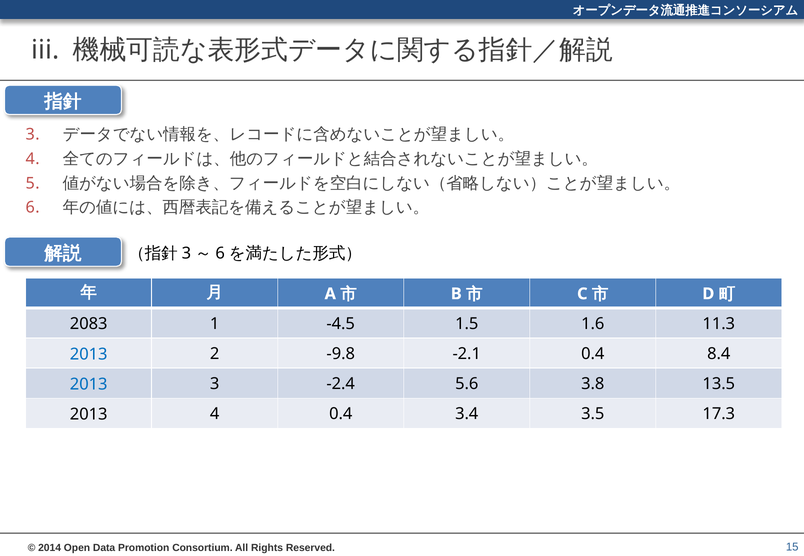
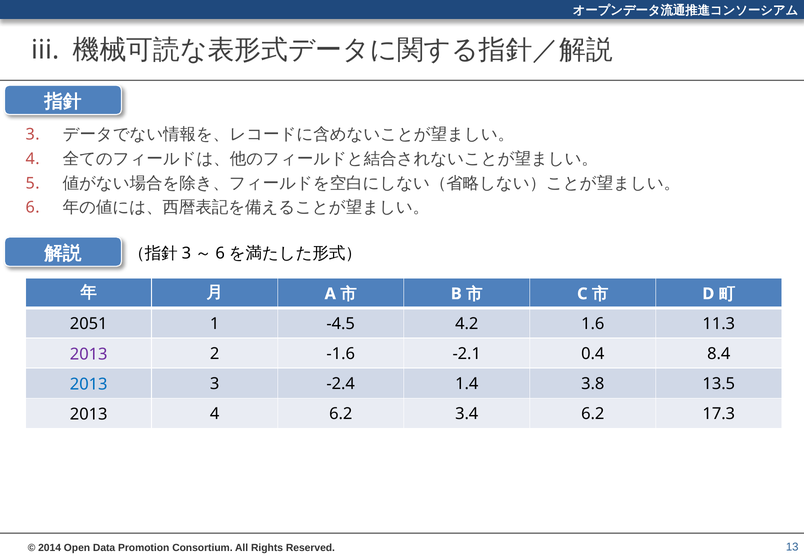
2083: 2083 -> 2051 (89, 324)
1.5: 1.5 -> 4.2 (467, 324)
2013 colour: blue -> purple (89, 354)
-9.8: -9.8 -> -1.6 (341, 354)
5.6: 5.6 -> 1.4 (467, 384)
4 0.4: 0.4 -> 6.2 (341, 415)
3.4 3.5: 3.5 -> 6.2 (593, 415)
15: 15 -> 13 (792, 548)
